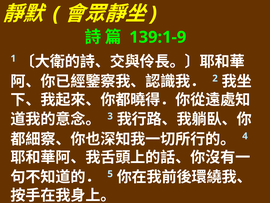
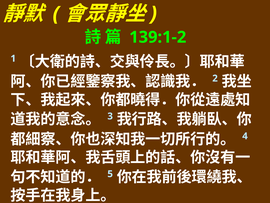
139:1-9: 139:1-9 -> 139:1-2 (158, 37)
